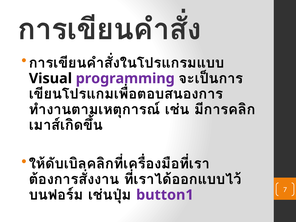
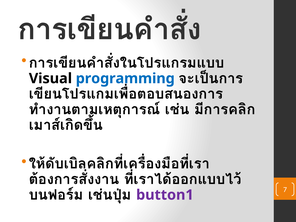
programming colour: purple -> blue (125, 78)
